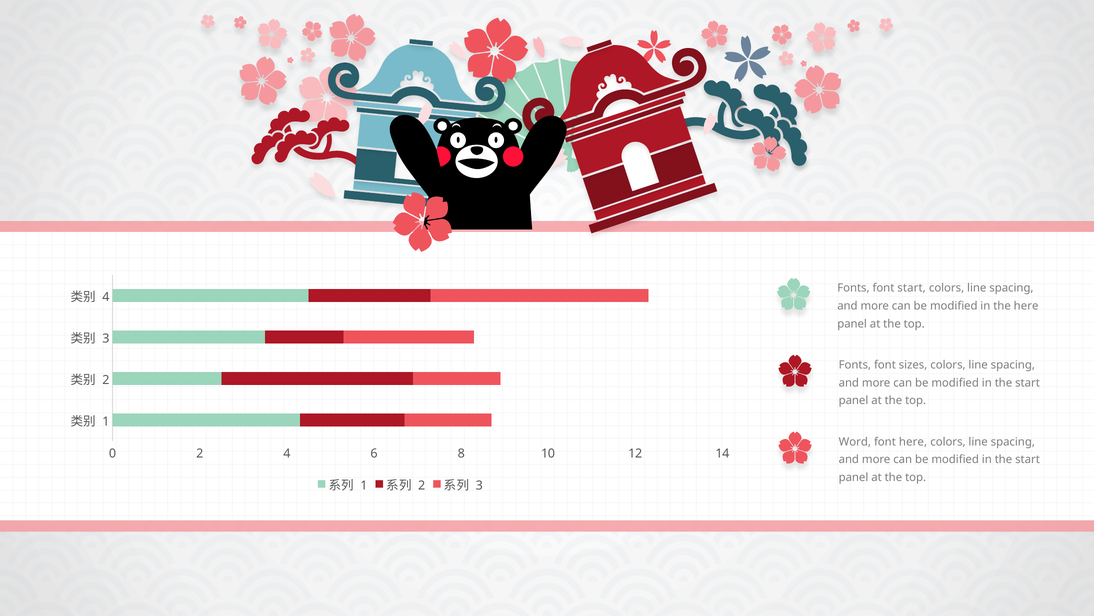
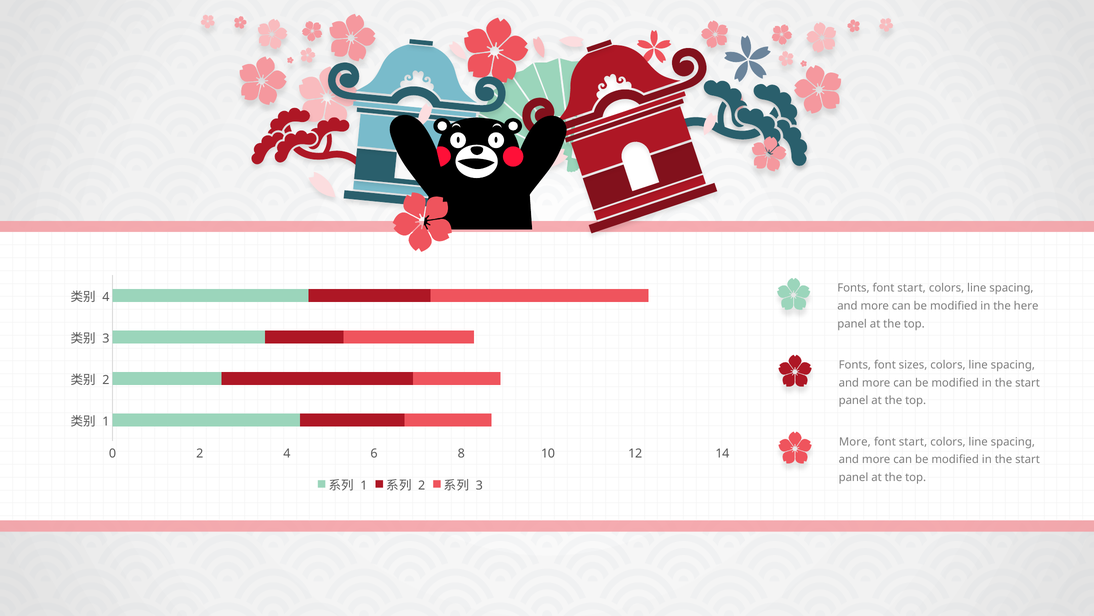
Word: Word -> More (855, 441)
here: here -> start (913, 441)
